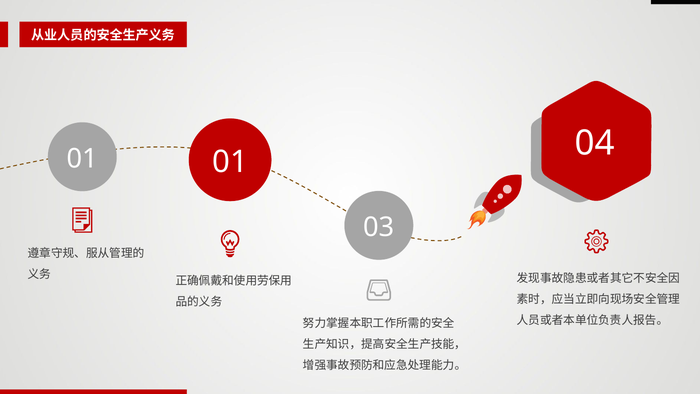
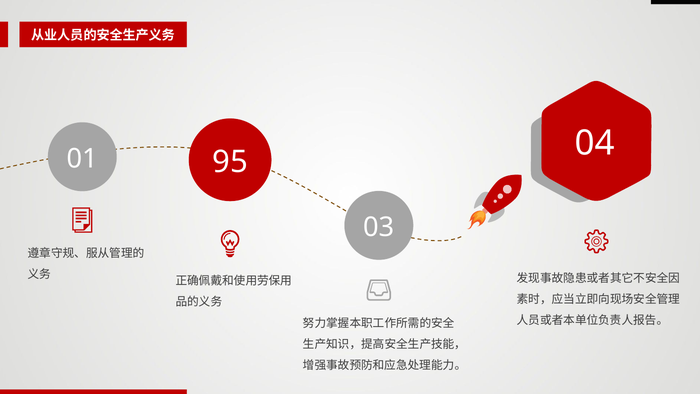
01 01: 01 -> 95 (230, 162)
